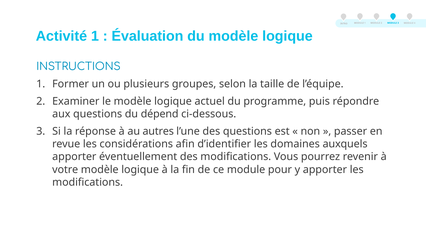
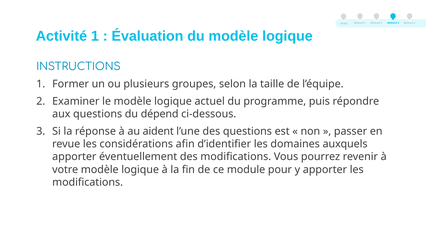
autres: autres -> aident (158, 131)
